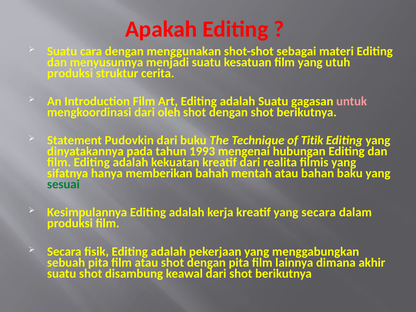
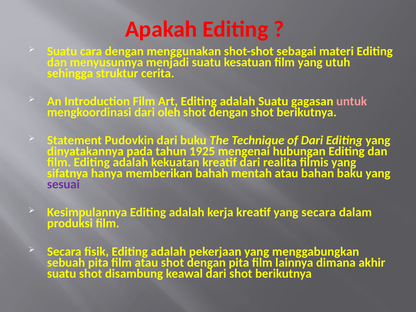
produksi: produksi -> sehingga (70, 73)
of Titik: Titik -> Dari (312, 140)
1993: 1993 -> 1925 (202, 151)
sesuai colour: green -> purple (63, 184)
